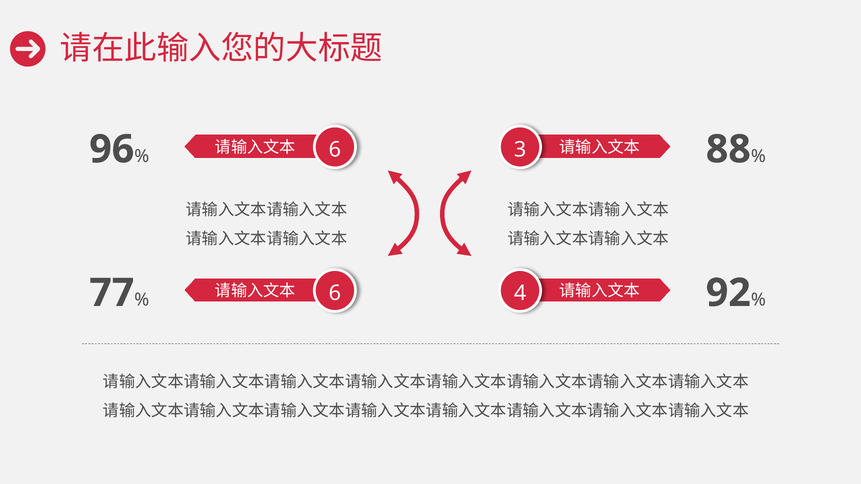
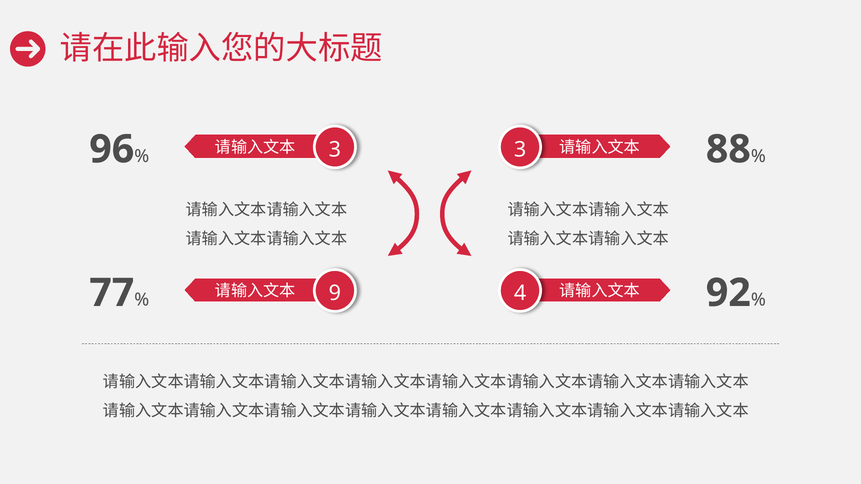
6: 6 -> 3 (335, 150)
6: 6 -> 9 (335, 293)
